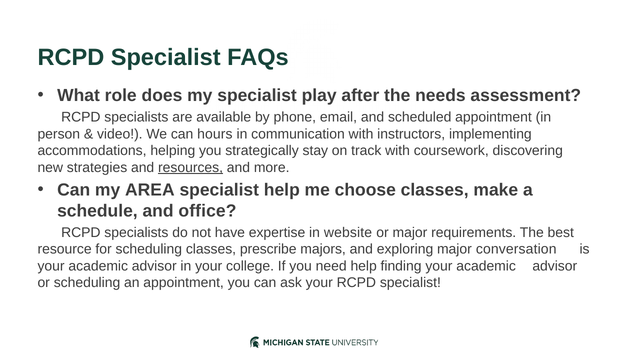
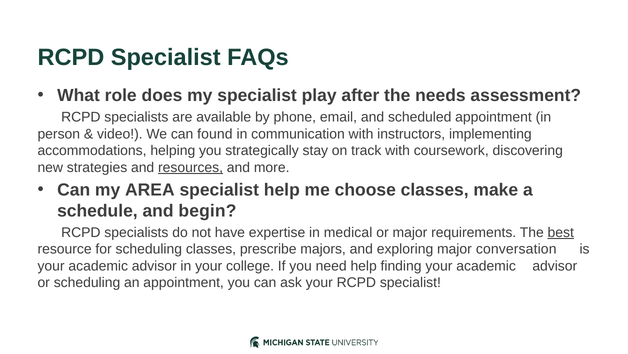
hours: hours -> found (215, 134)
office: office -> begin (207, 211)
website: website -> medical (348, 232)
best underline: none -> present (561, 232)
